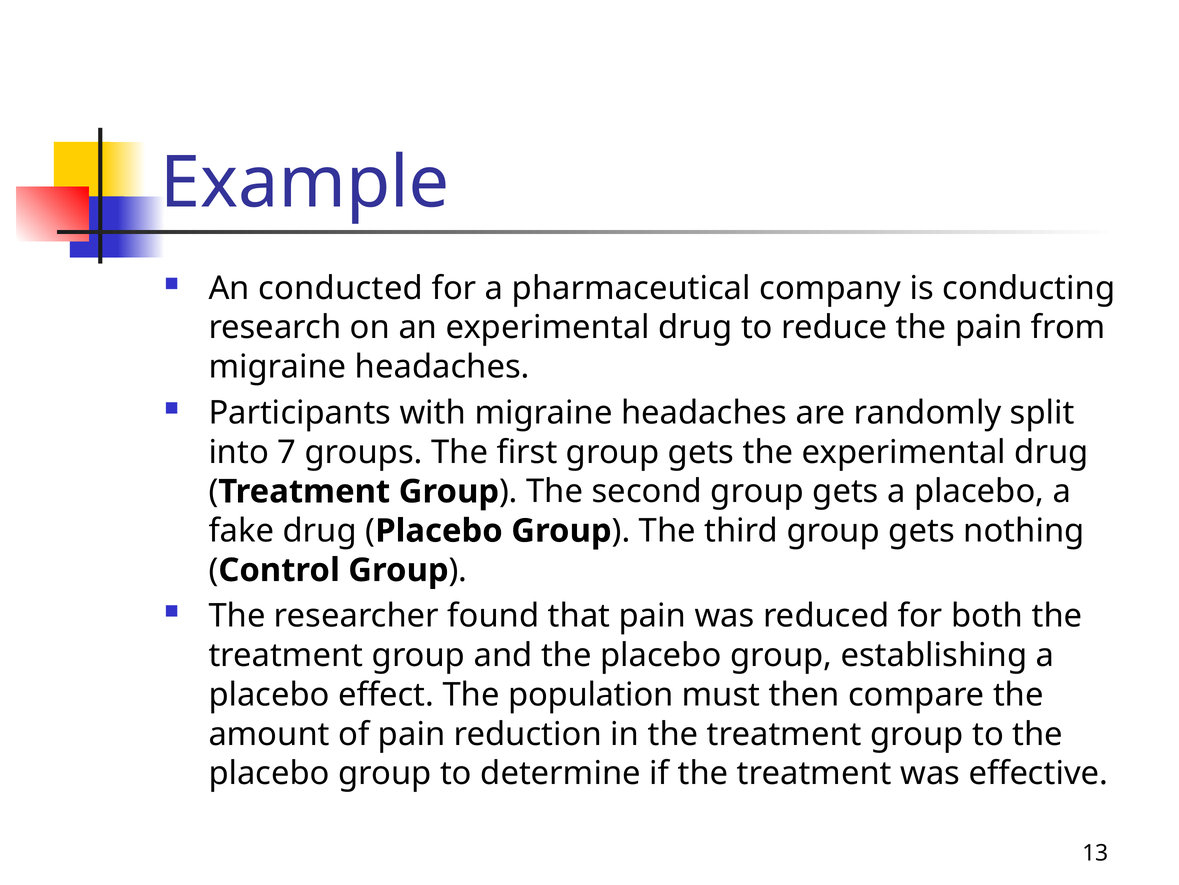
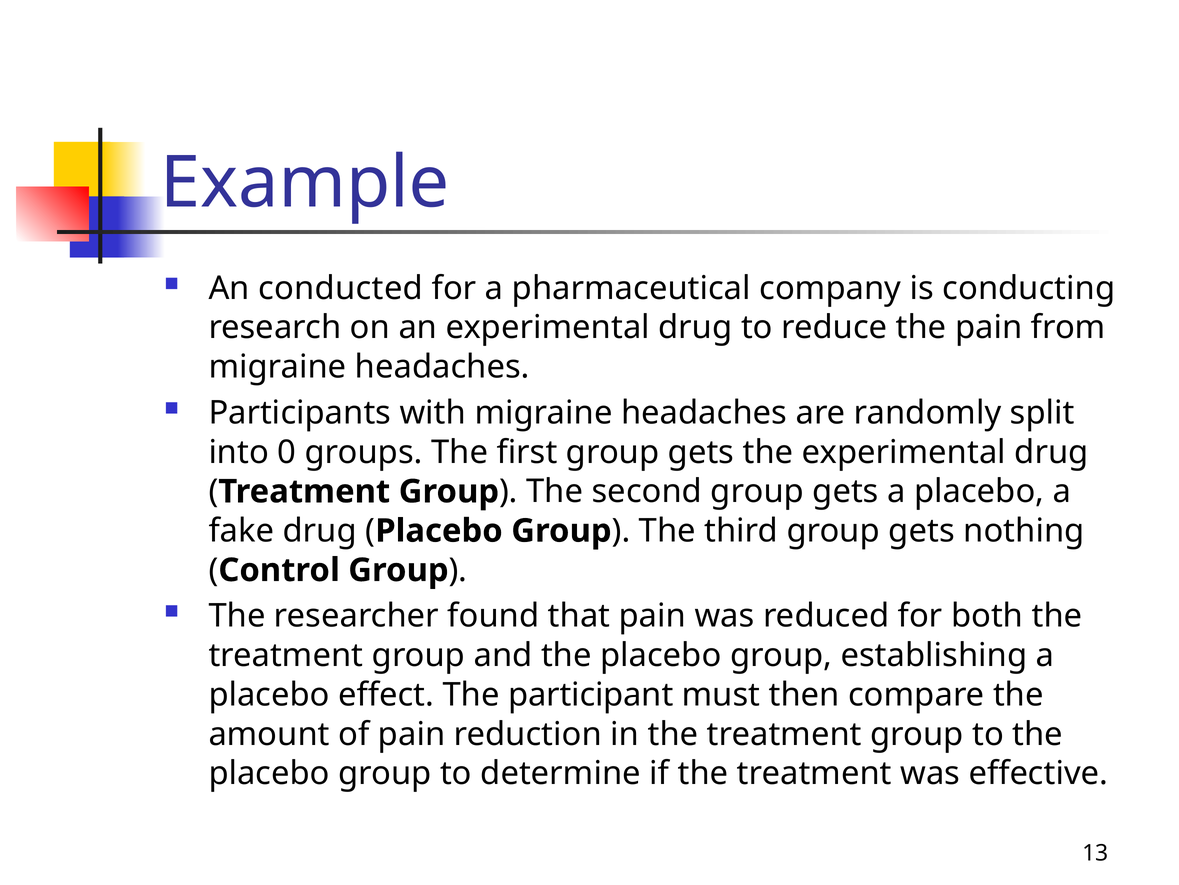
7: 7 -> 0 (287, 452)
population: population -> participant (591, 694)
